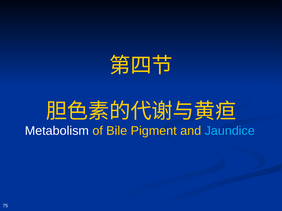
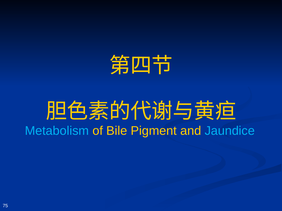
Metabolism colour: white -> light blue (57, 131)
